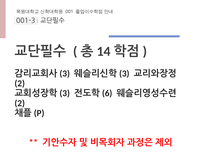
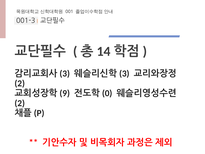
3: 3 -> 9 (65, 93)
6: 6 -> 0 (107, 93)
